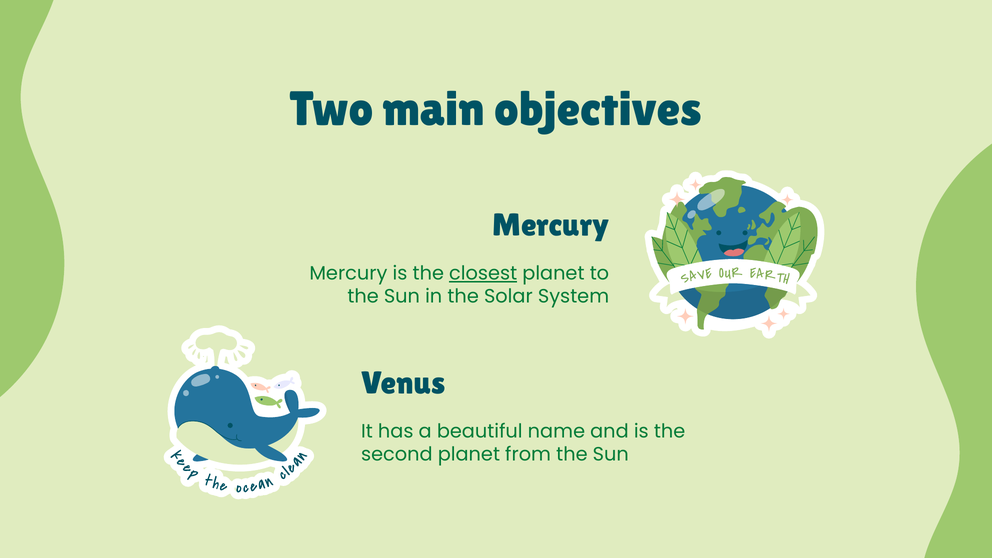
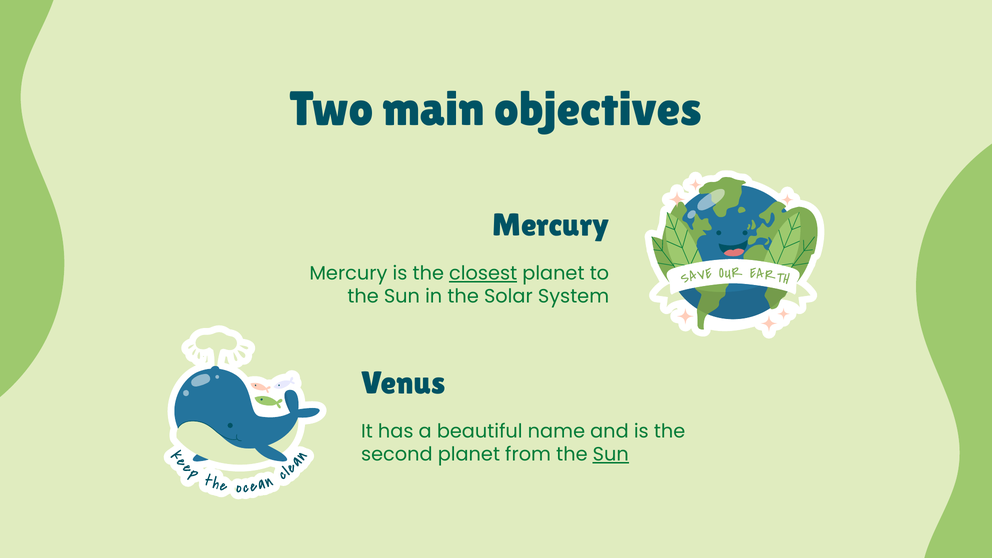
Sun underline: none -> present (611, 454)
